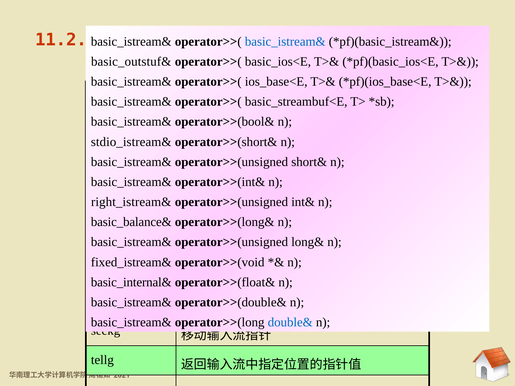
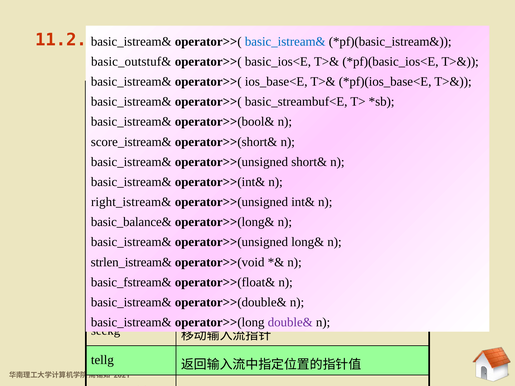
stdio_istream&: stdio_istream& -> score_istream& (131, 142)
fixed_istream&: fixed_istream& -> strlen_istream& (131, 262)
basic_internal&: basic_internal& -> basic_fstream& (131, 282)
double& colour: blue -> purple (290, 323)
